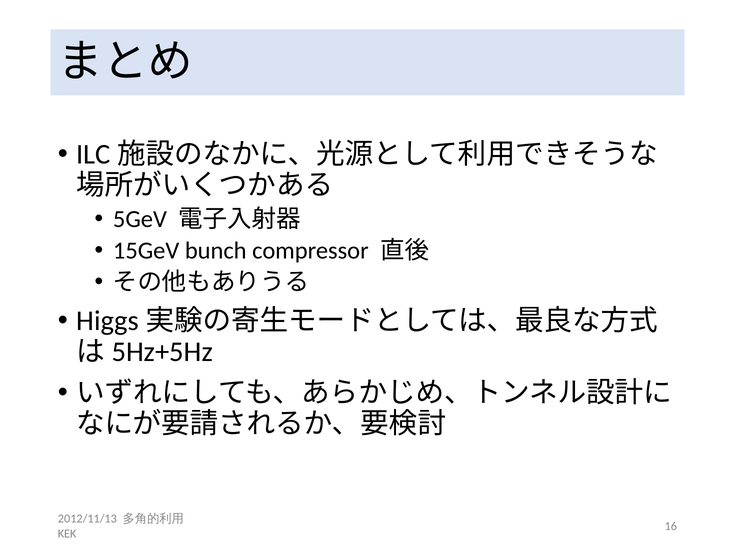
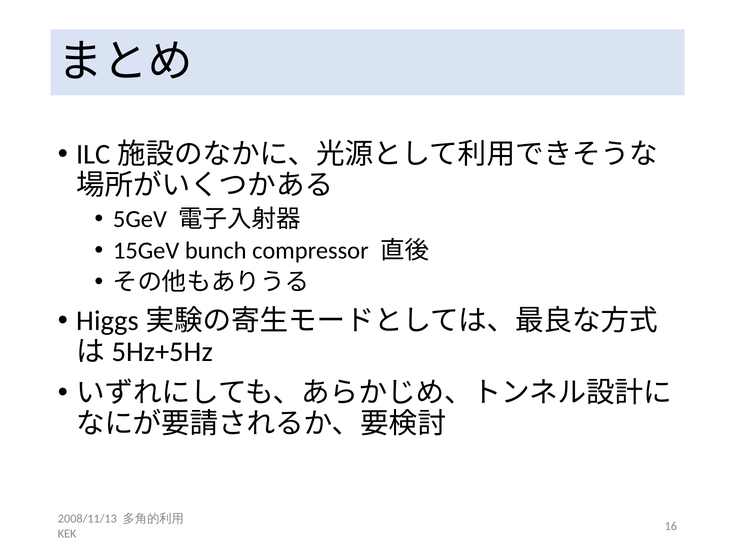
2012/11/13: 2012/11/13 -> 2008/11/13 (87, 519)
